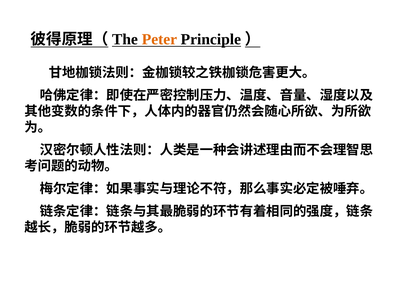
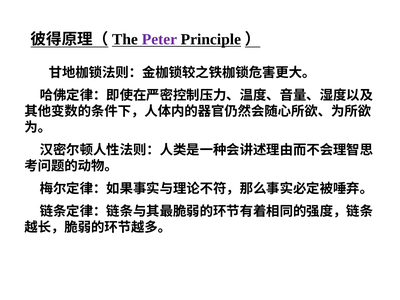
Peter colour: orange -> purple (159, 40)
